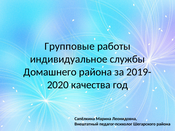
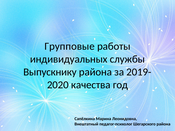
индивидуальное: индивидуальное -> индивидуальных (69, 59)
Домашнего: Домашнего -> Выпускнику (50, 72)
